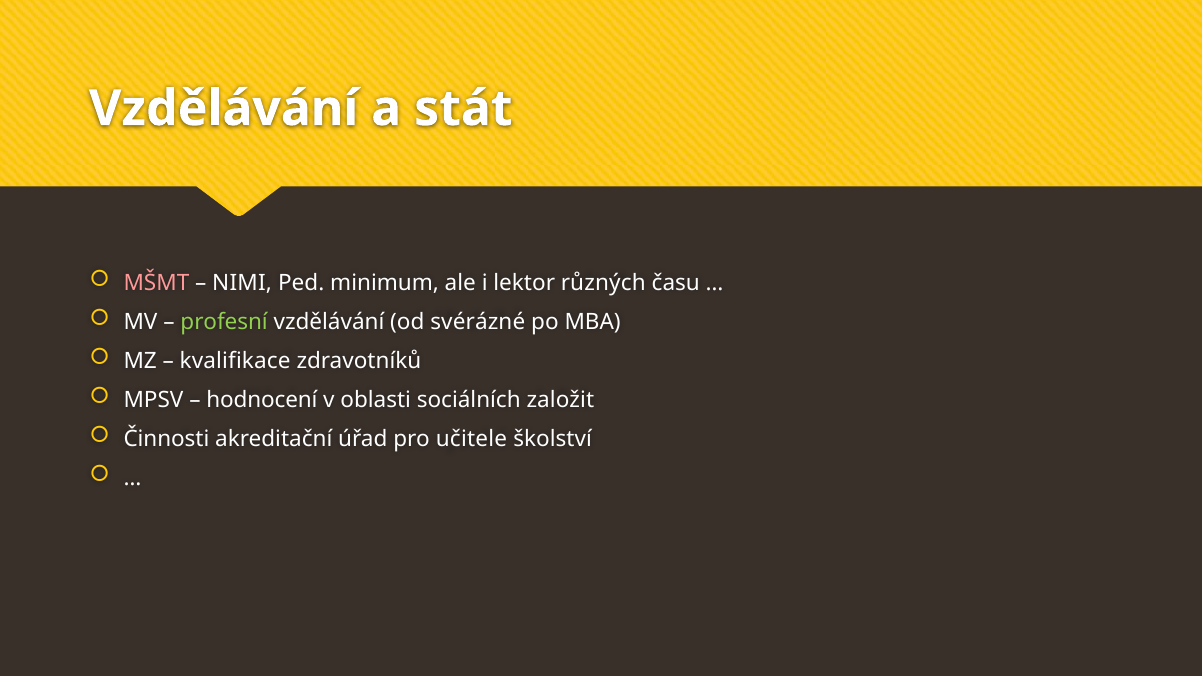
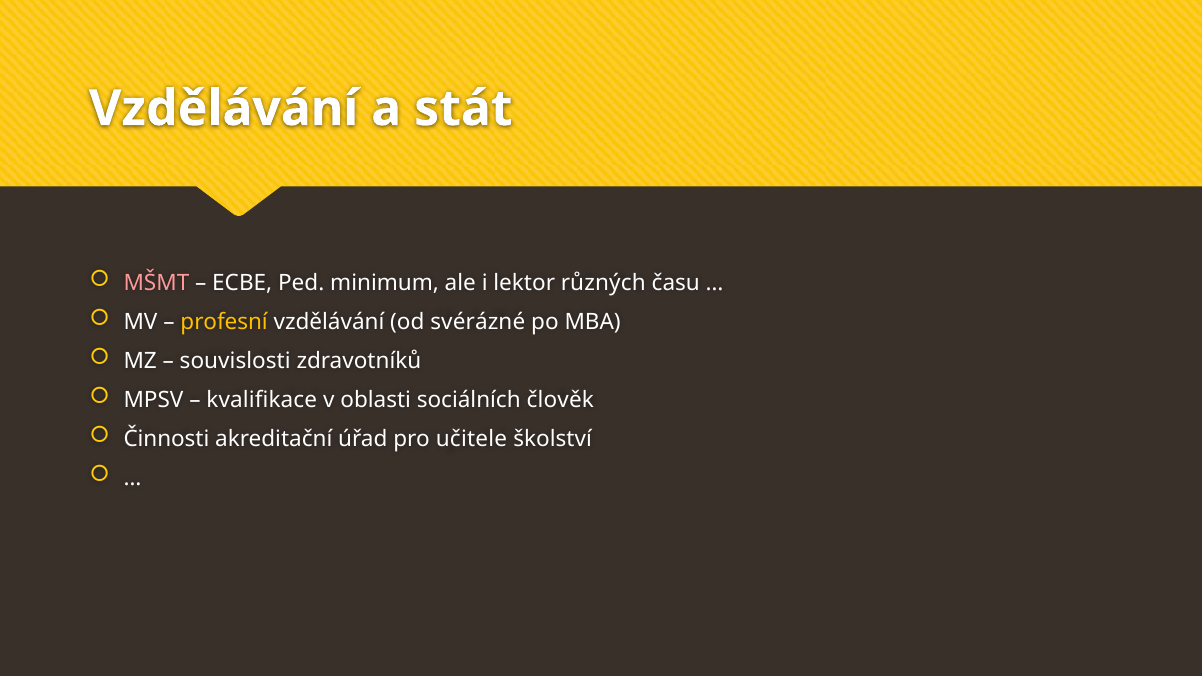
NIMI: NIMI -> ECBE (242, 283)
profesní colour: light green -> yellow (224, 322)
kvalifikace: kvalifikace -> souvislosti (235, 361)
hodnocení: hodnocení -> kvalifikace (262, 400)
založit: založit -> člověk (560, 400)
